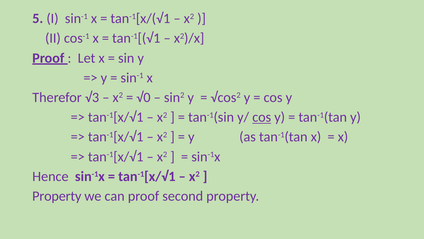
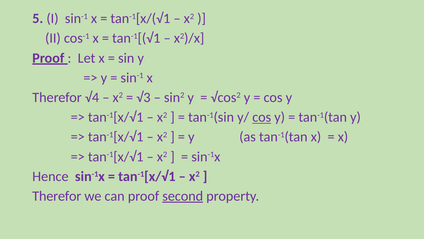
√3: √3 -> √4 (92, 97)
√0: √0 -> √3 (143, 97)
Property: Property -> Therefor (57, 196)
second underline: none -> present (183, 196)
